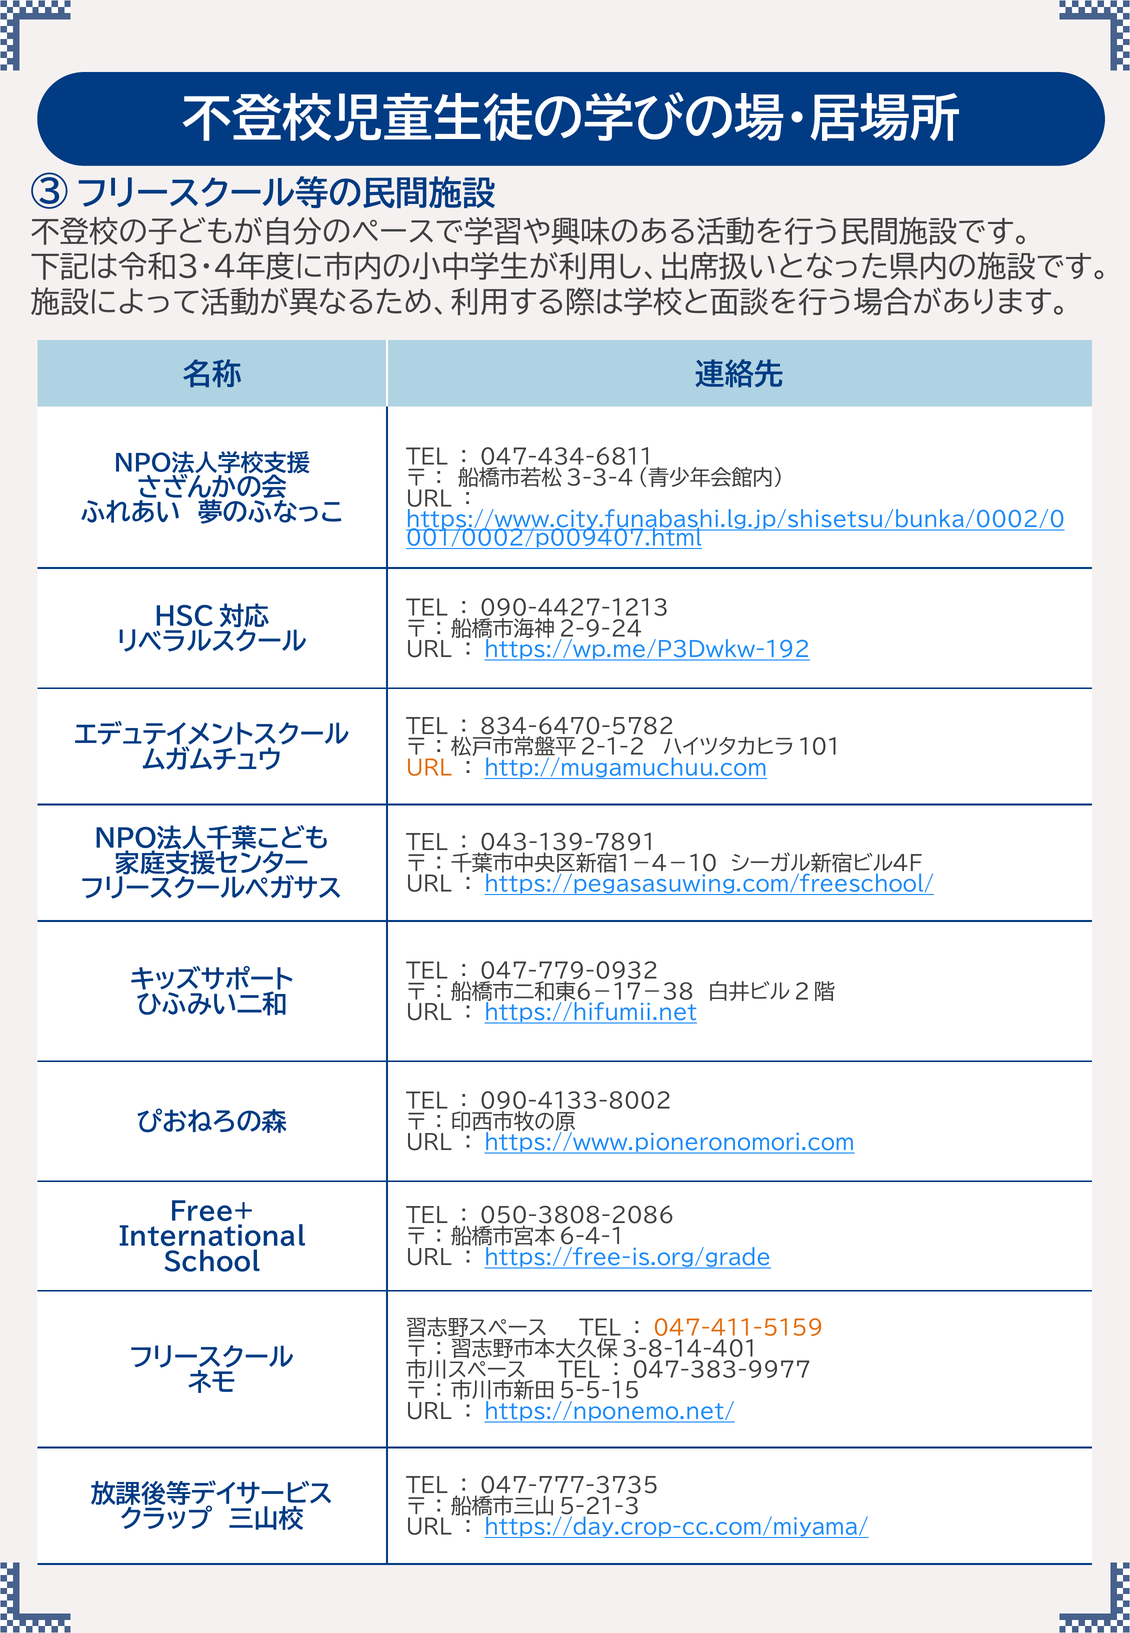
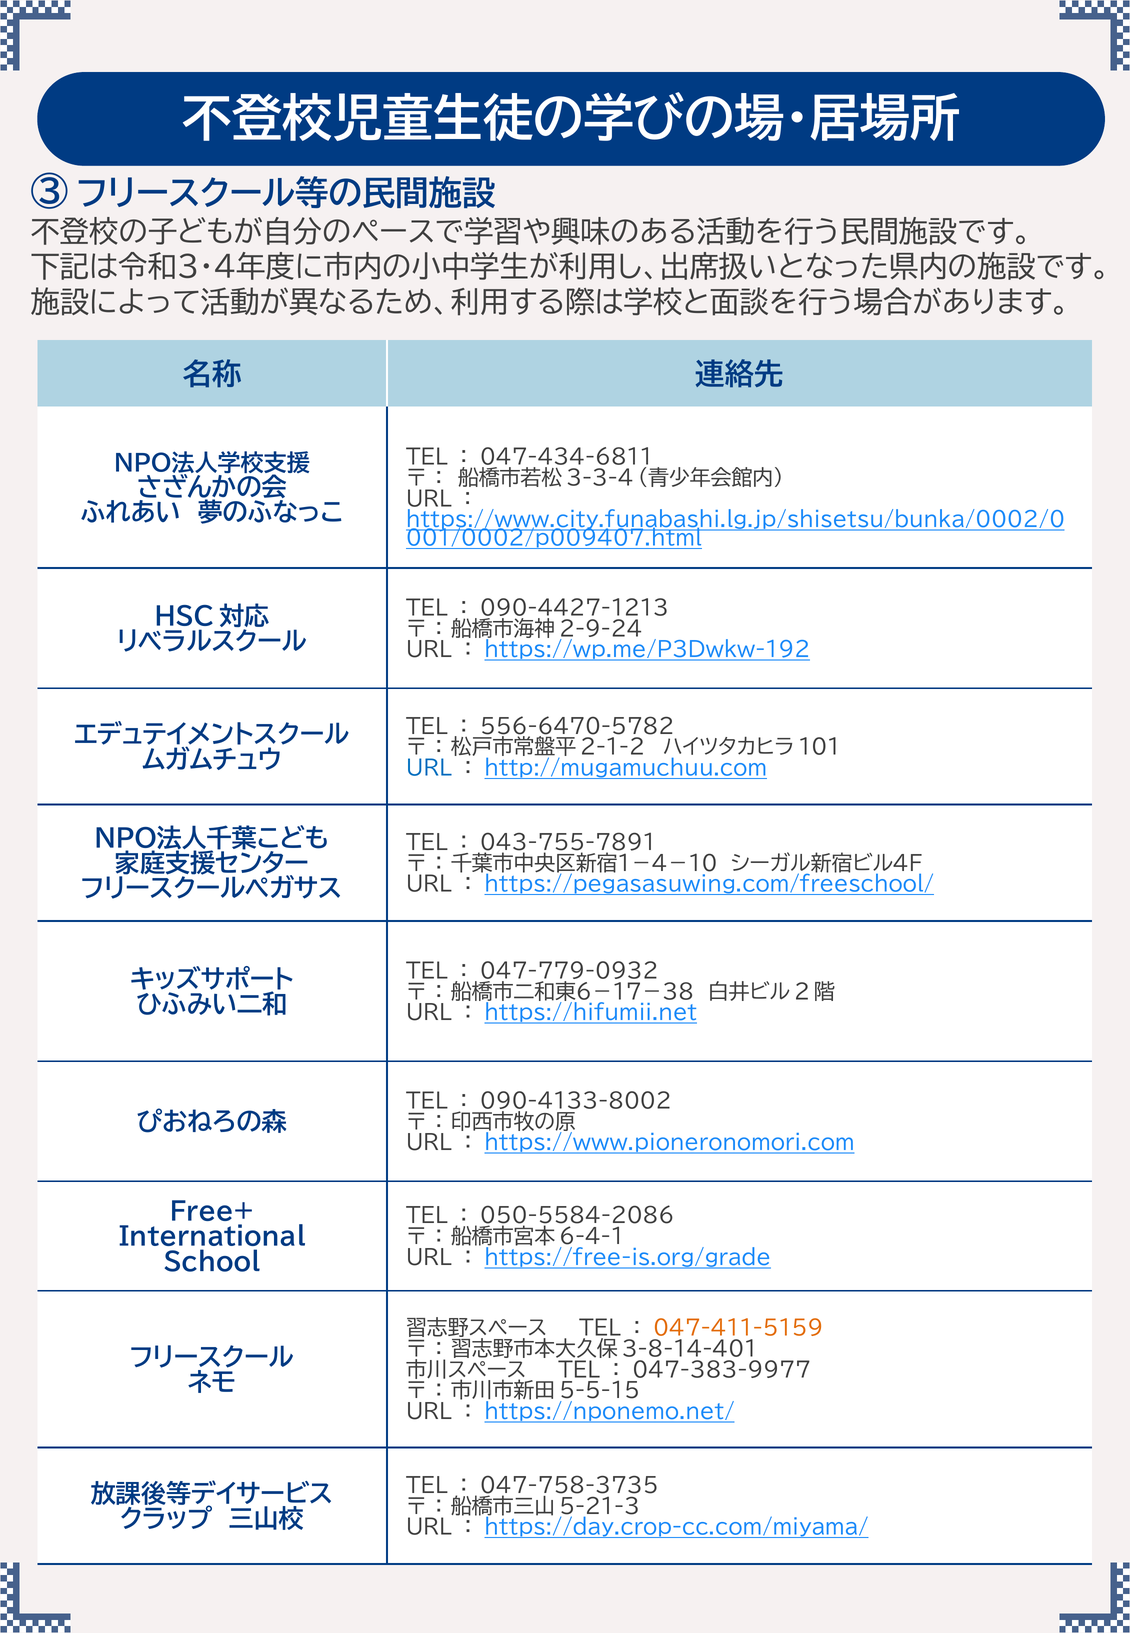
834-6470-5782: 834-6470-5782 -> 556-6470-5782 (577, 726)
URL colour: orange -> blue (429, 768)
043-139-7891: 043-139-7891 -> 043-755-7891 (568, 843)
050-3808-2086: 050-3808-2086 -> 050-5584-2086 (577, 1216)
047-777-3735: 047-777-3735 -> 047-758-3735 (569, 1485)
